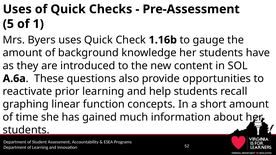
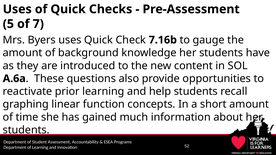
1: 1 -> 7 (38, 24)
1.16b: 1.16b -> 7.16b (163, 40)
